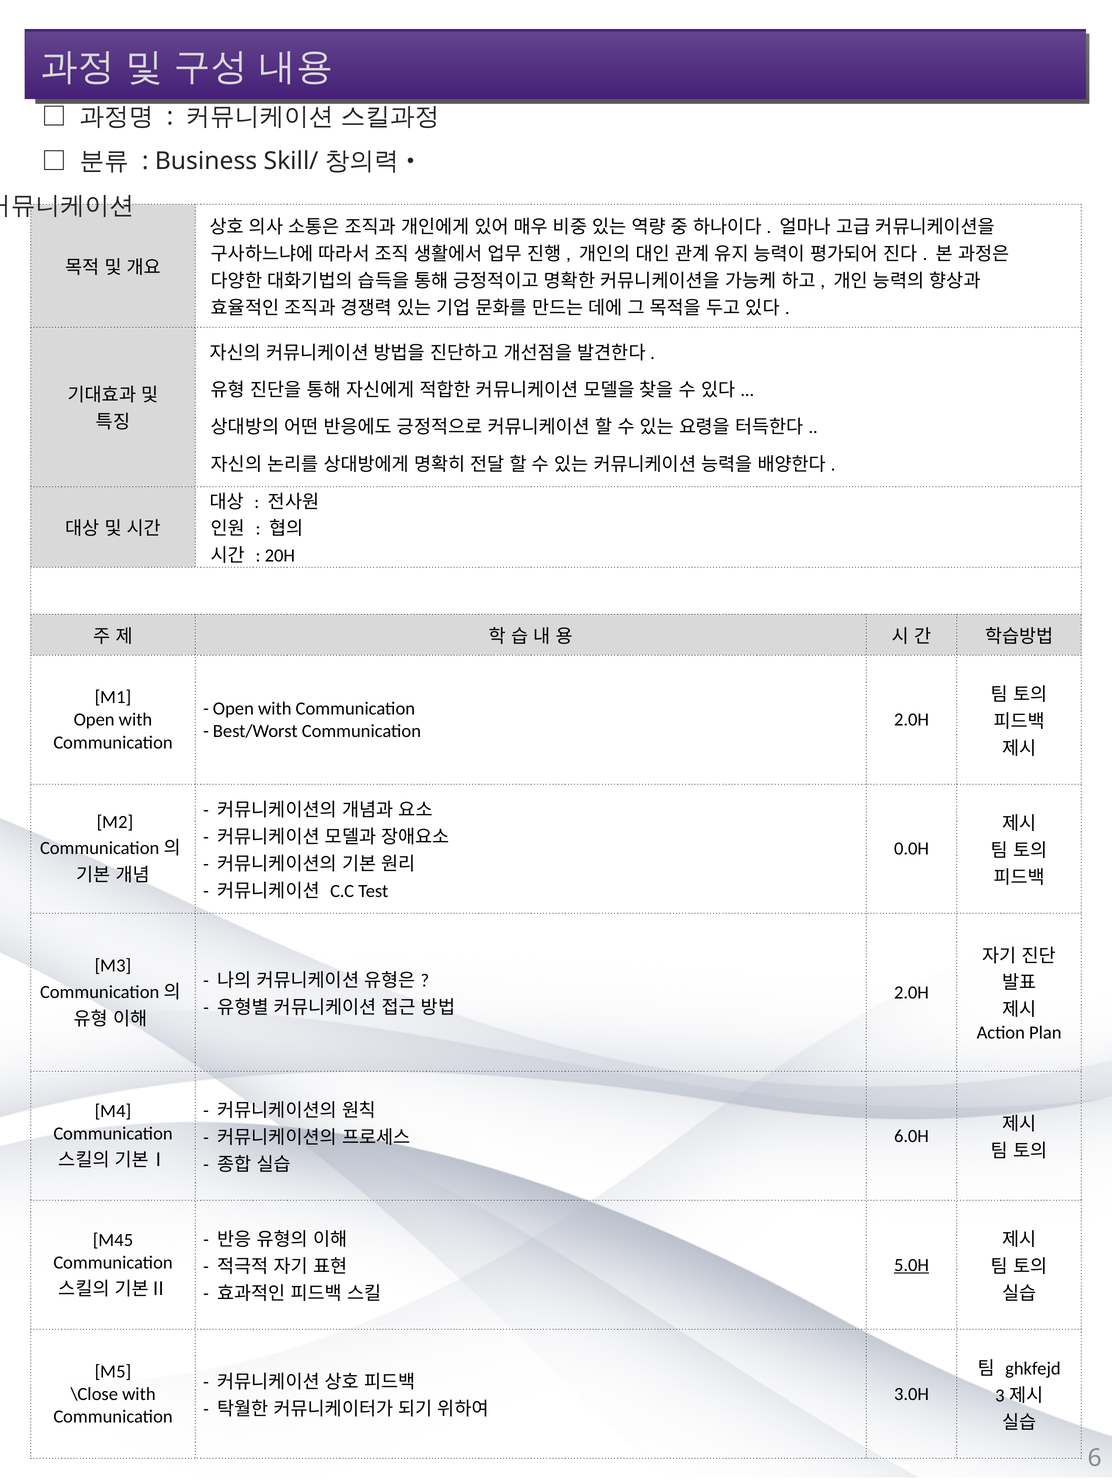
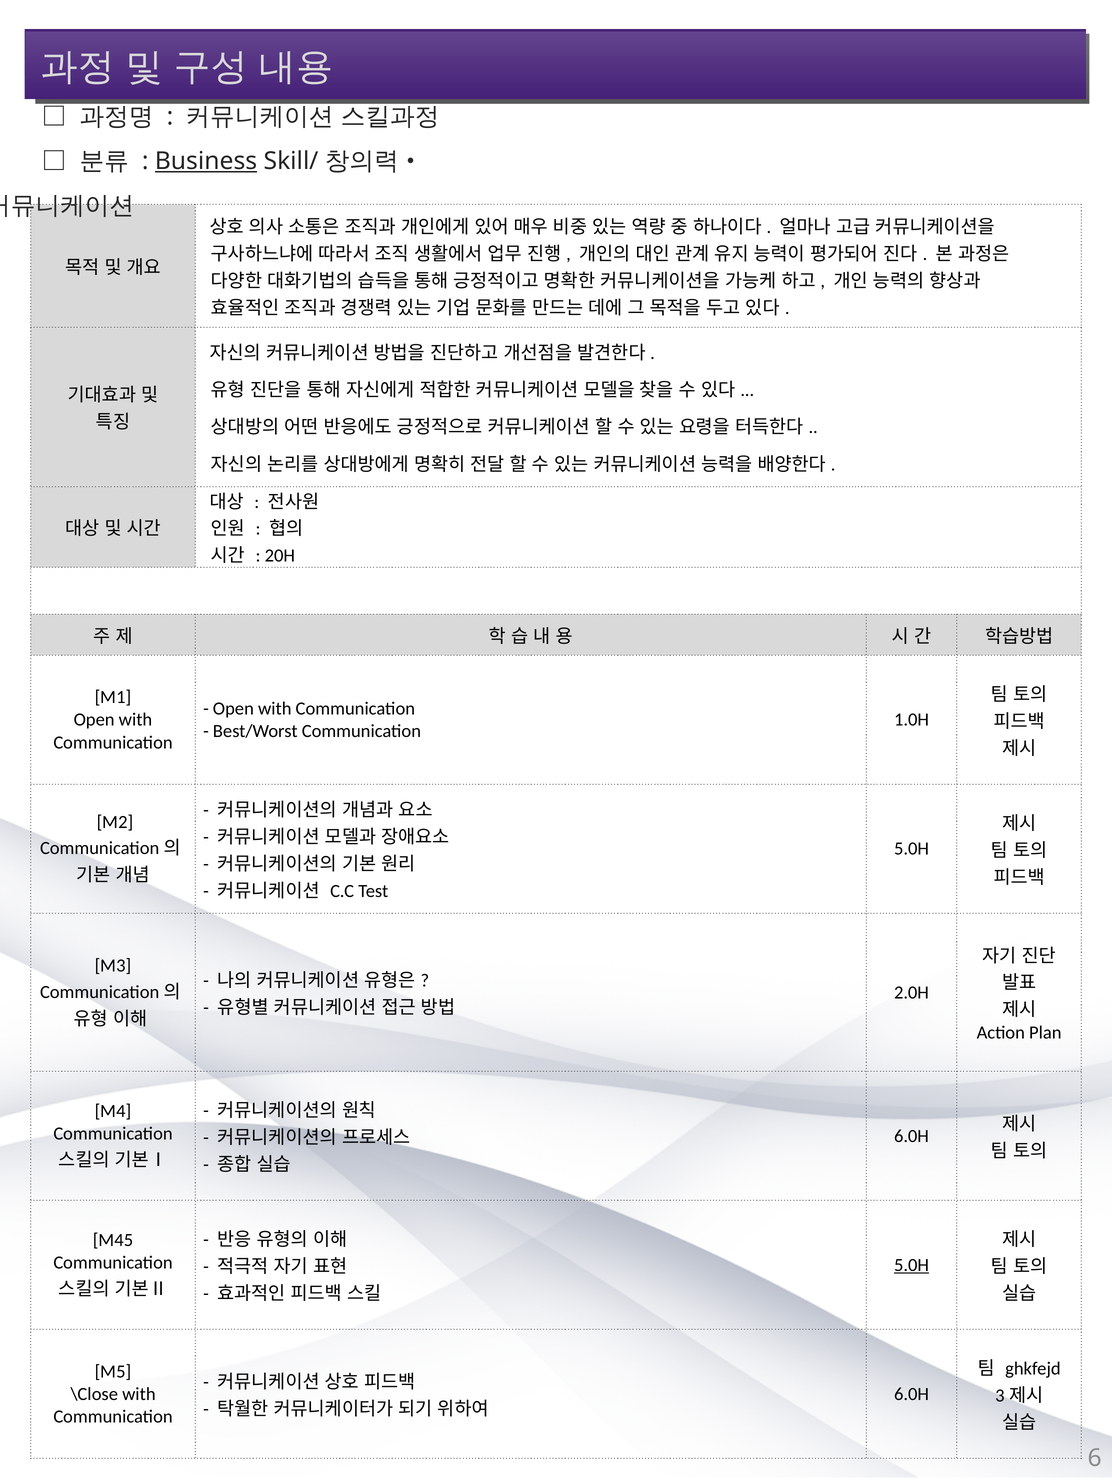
Business underline: none -> present (206, 161)
2.0H: 2.0H -> 1.0H (912, 720)
0.0H: 0.0H -> 5.0H (912, 849)
3.0H: 3.0H -> 6.0H (912, 1394)
